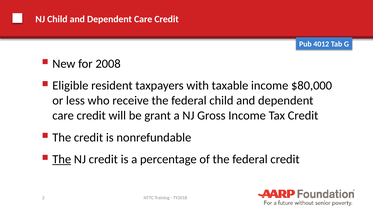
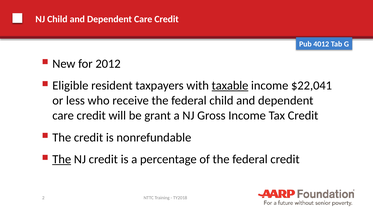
2008: 2008 -> 2012 (108, 64)
taxable underline: none -> present (230, 86)
$80,000: $80,000 -> $22,041 (312, 86)
